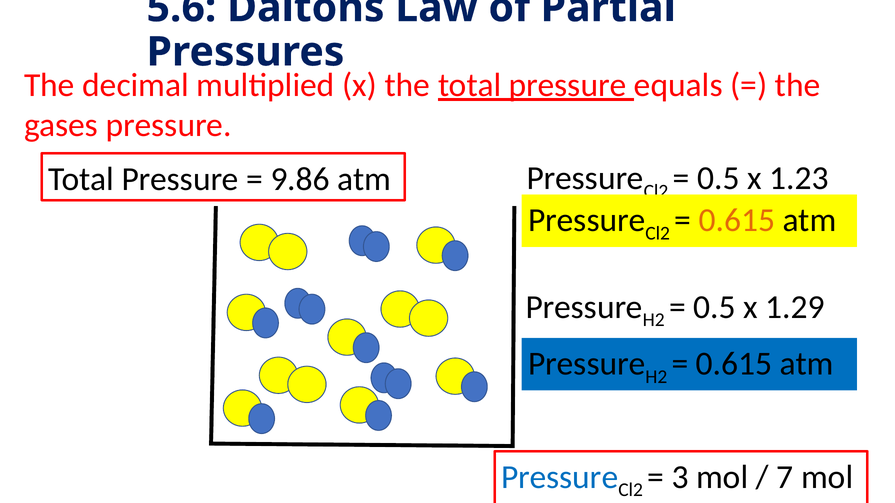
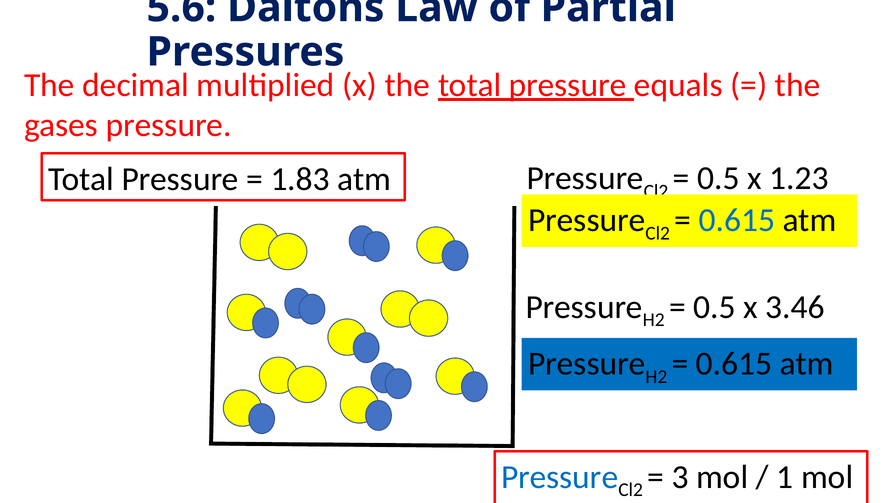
9.86: 9.86 -> 1.83 (300, 179)
0.615 colour: orange -> blue (737, 220)
1.29: 1.29 -> 3.46 (795, 307)
7: 7 -> 1 (785, 477)
